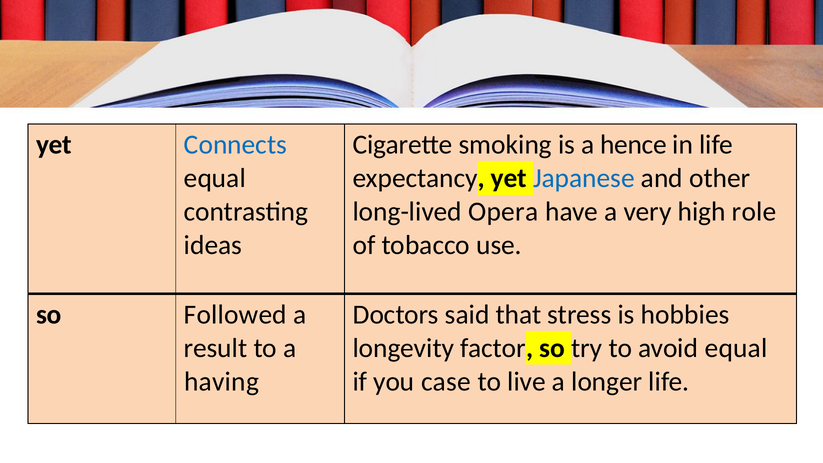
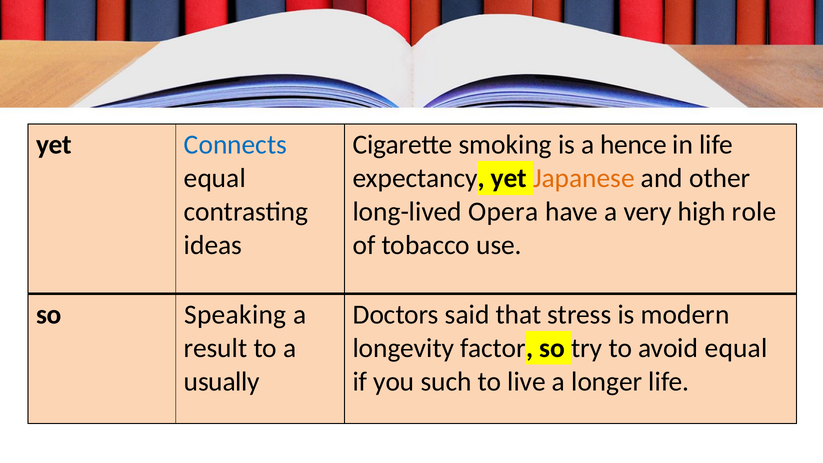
Japanese colour: blue -> orange (584, 178)
Followed: Followed -> Speaking (235, 315)
hobbies: hobbies -> modern (685, 315)
having: having -> usually (222, 382)
case: case -> such (446, 382)
